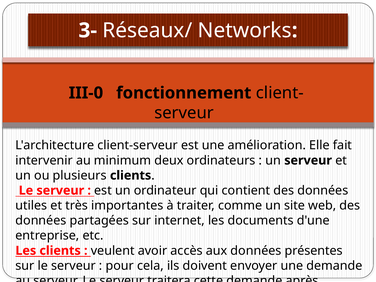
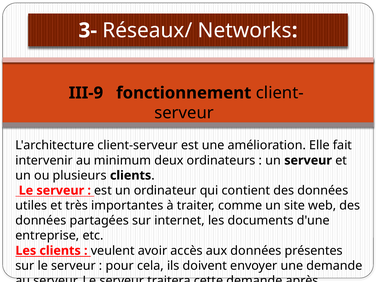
III-0: III-0 -> III-9 (86, 93)
